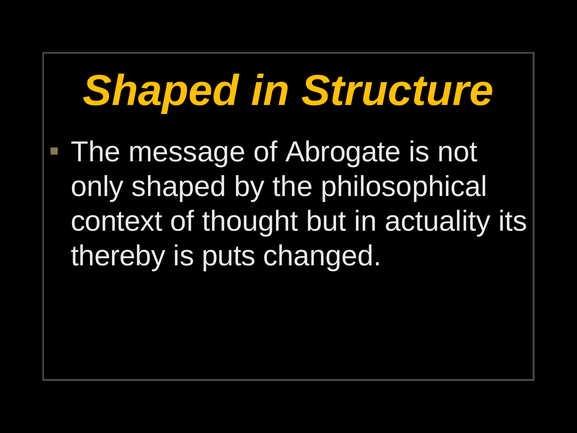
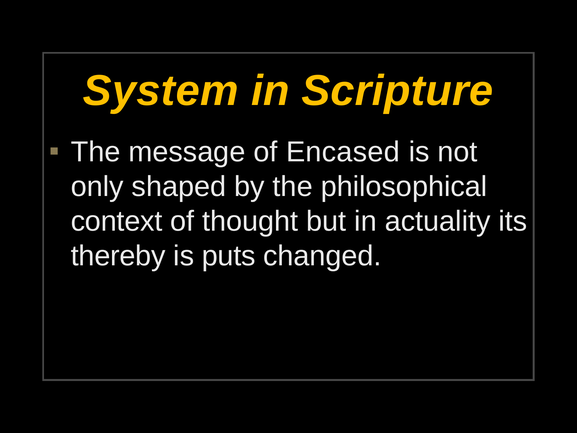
Shaped: Shaped -> System (161, 91)
Structure: Structure -> Scripture (397, 91)
Abrogate: Abrogate -> Encased (343, 152)
